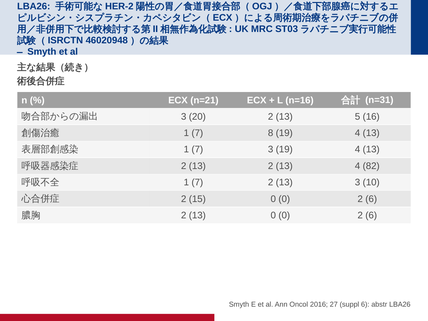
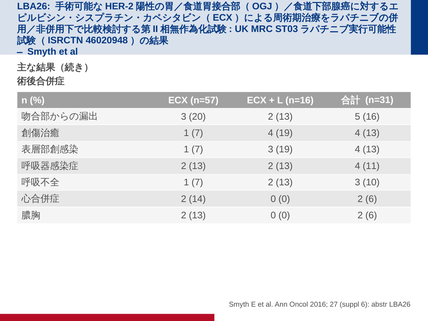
n=21: n=21 -> n=57 (204, 100)
7 8: 8 -> 4 (271, 133)
82: 82 -> 11 (371, 166)
15: 15 -> 14 (197, 199)
